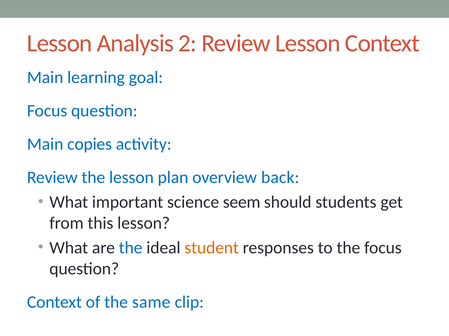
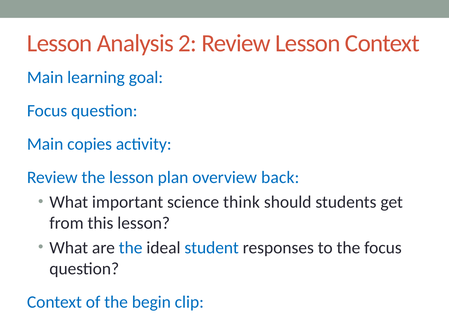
seem: seem -> think (241, 203)
student colour: orange -> blue (212, 248)
same: same -> begin (151, 303)
